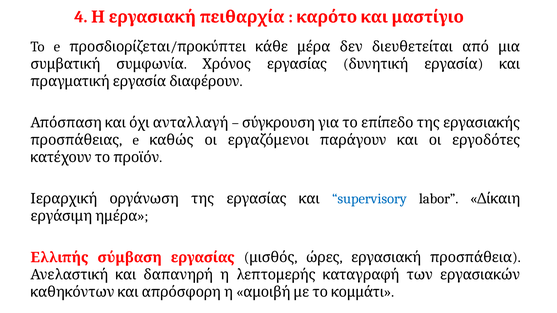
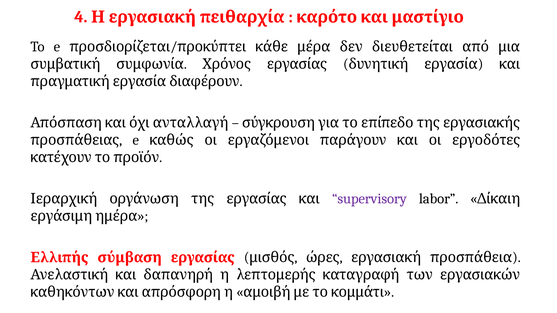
supervisory colour: blue -> purple (369, 199)
